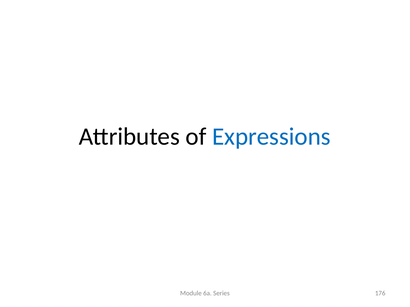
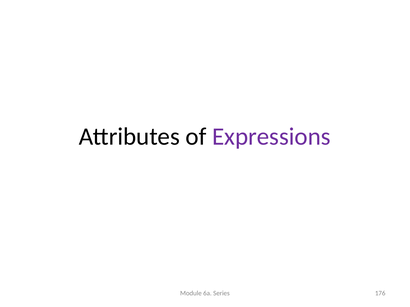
Expressions colour: blue -> purple (271, 137)
